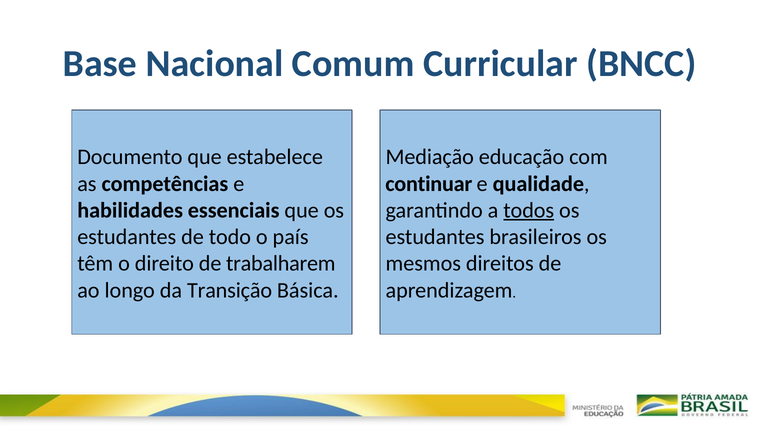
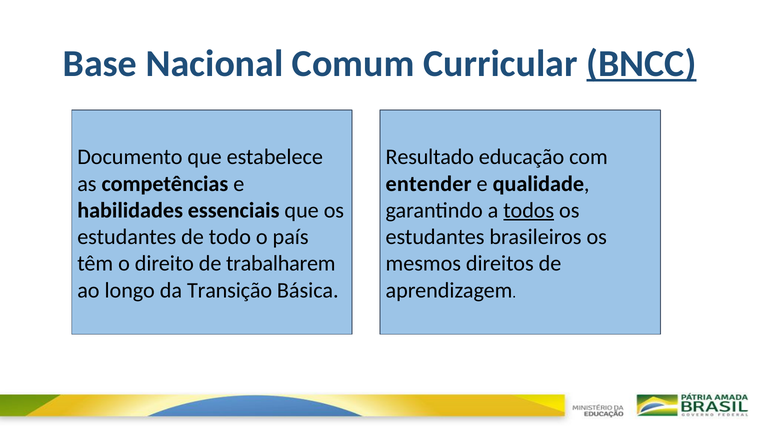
BNCC underline: none -> present (641, 64)
Mediação: Mediação -> Resultado (430, 157)
continuar: continuar -> entender (429, 183)
